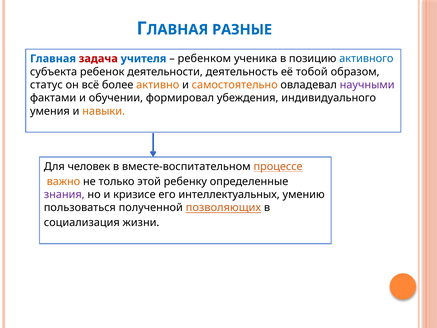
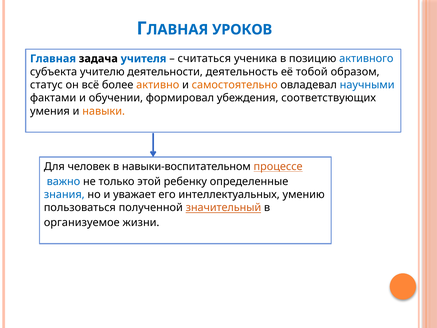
РАЗНЫЕ: РАЗНЫЕ -> УРОКОВ (242, 30)
задача colour: red -> black (98, 59)
ребенком: ребенком -> считаться (204, 59)
ребенок: ребенок -> учителю (102, 72)
научными colour: purple -> blue (367, 85)
индивидуального: индивидуального -> соответствующих (329, 98)
вместе-воспитательном: вместе-воспитательном -> навыки-воспитательном (186, 166)
важно colour: orange -> blue (63, 181)
знания colour: purple -> blue (64, 194)
кризисе: кризисе -> уважает (134, 194)
позволяющих: позволяющих -> значительный (223, 208)
социализация: социализация -> организуемое (82, 222)
